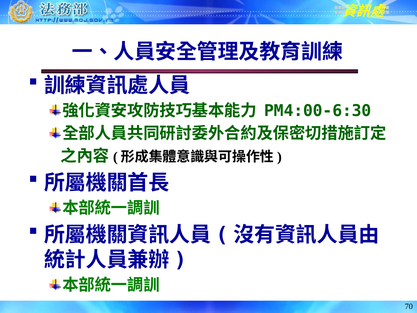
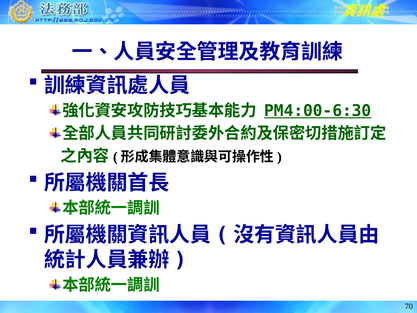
PM4:00-6:30 underline: none -> present (318, 111)
